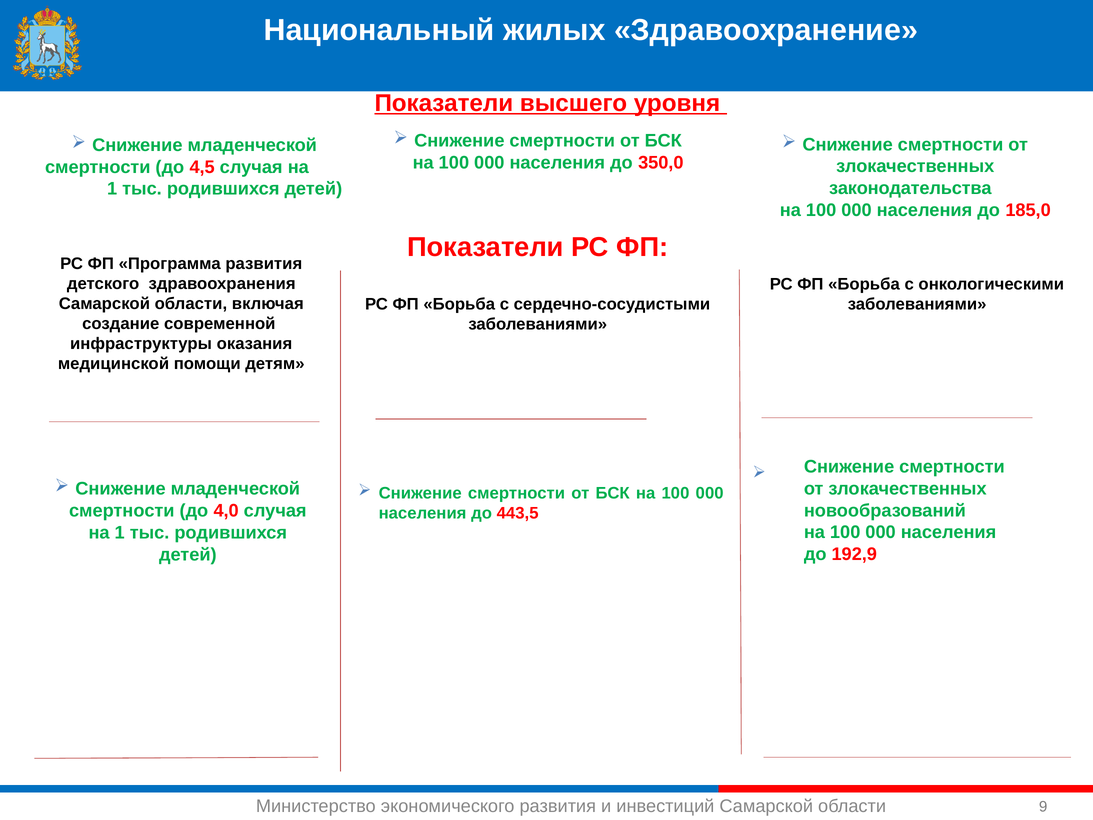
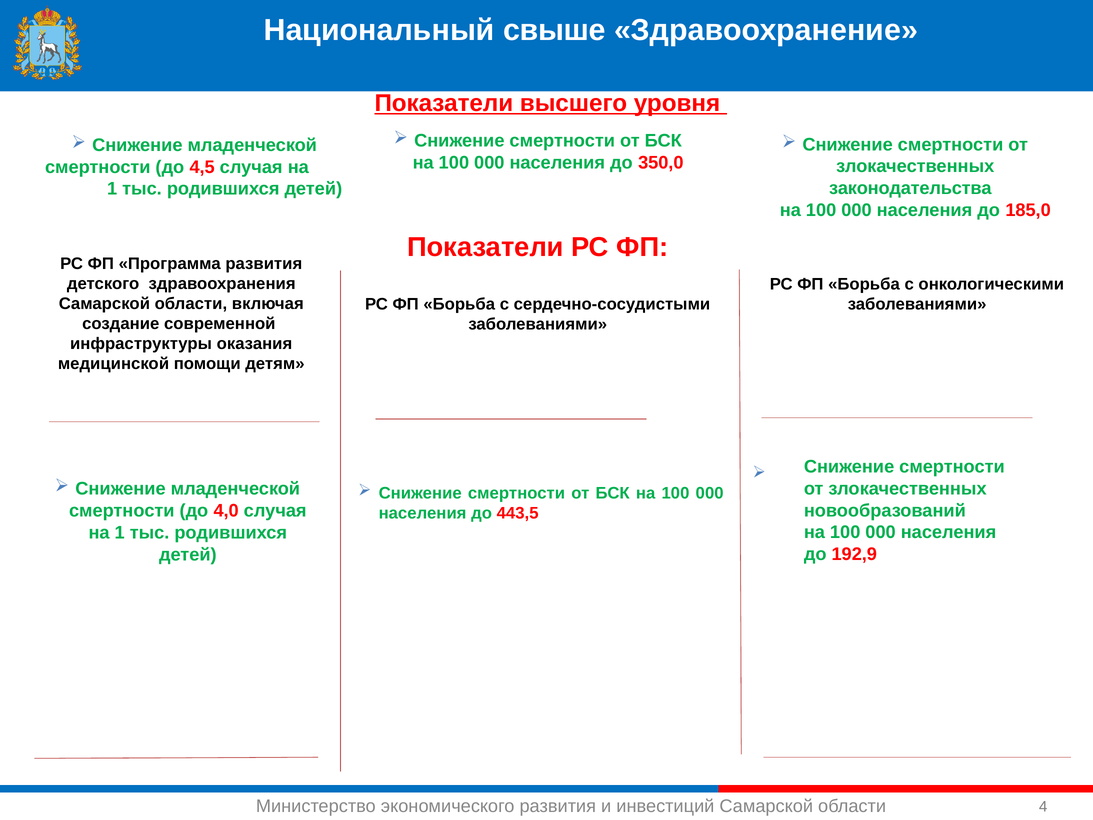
жилых: жилых -> свыше (554, 30)
9: 9 -> 4 (1043, 806)
